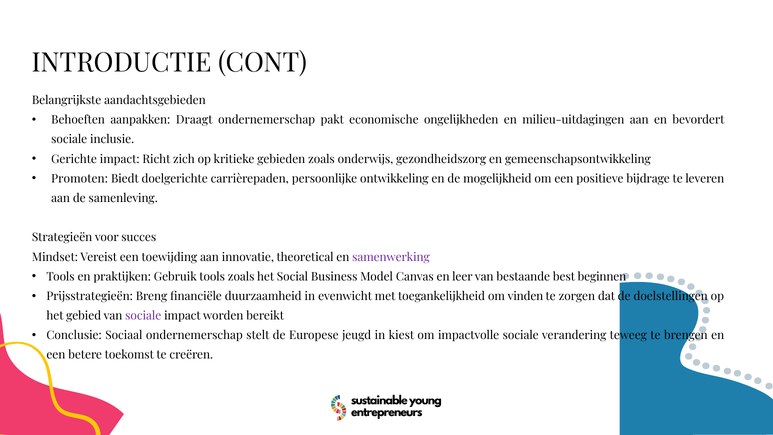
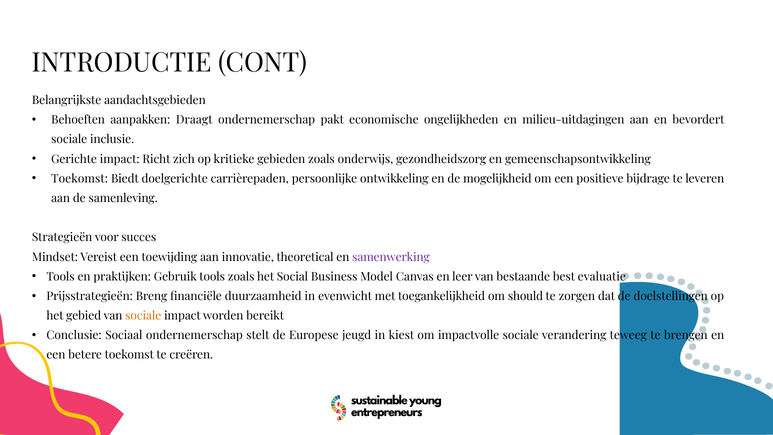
Promoten: Promoten -> Toekomst (80, 179)
beginnen: beginnen -> evaluatie (602, 277)
vinden: vinden -> should (526, 296)
sociale colour: purple -> orange (143, 316)
